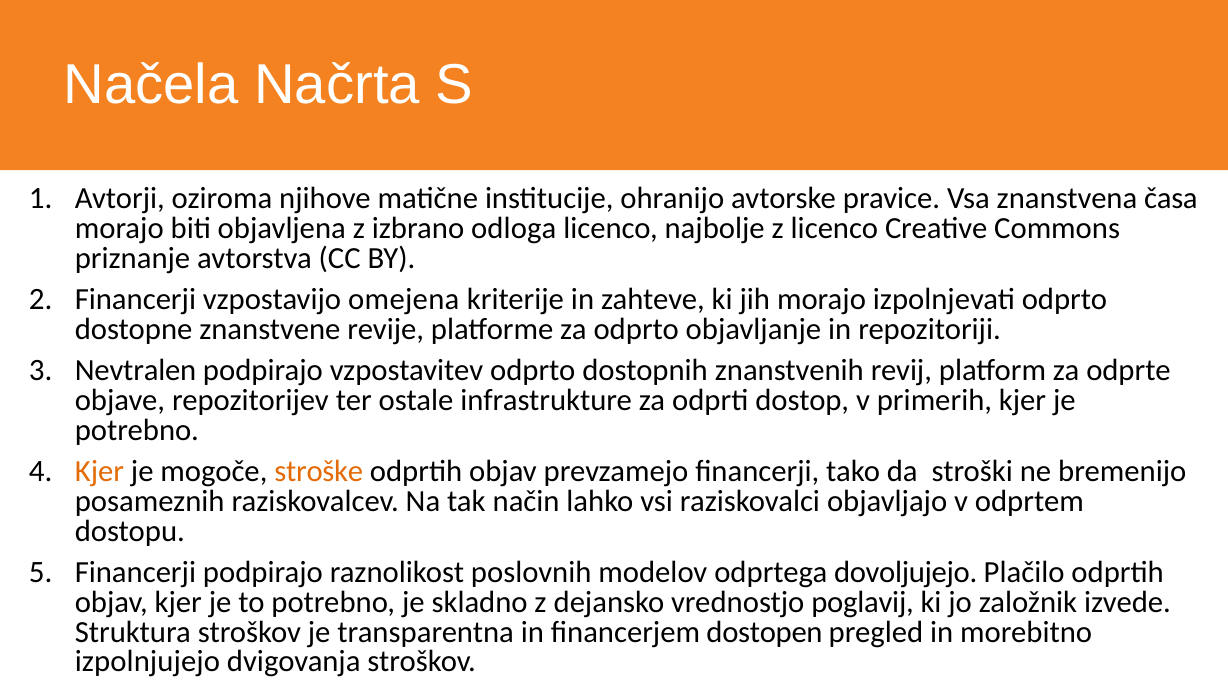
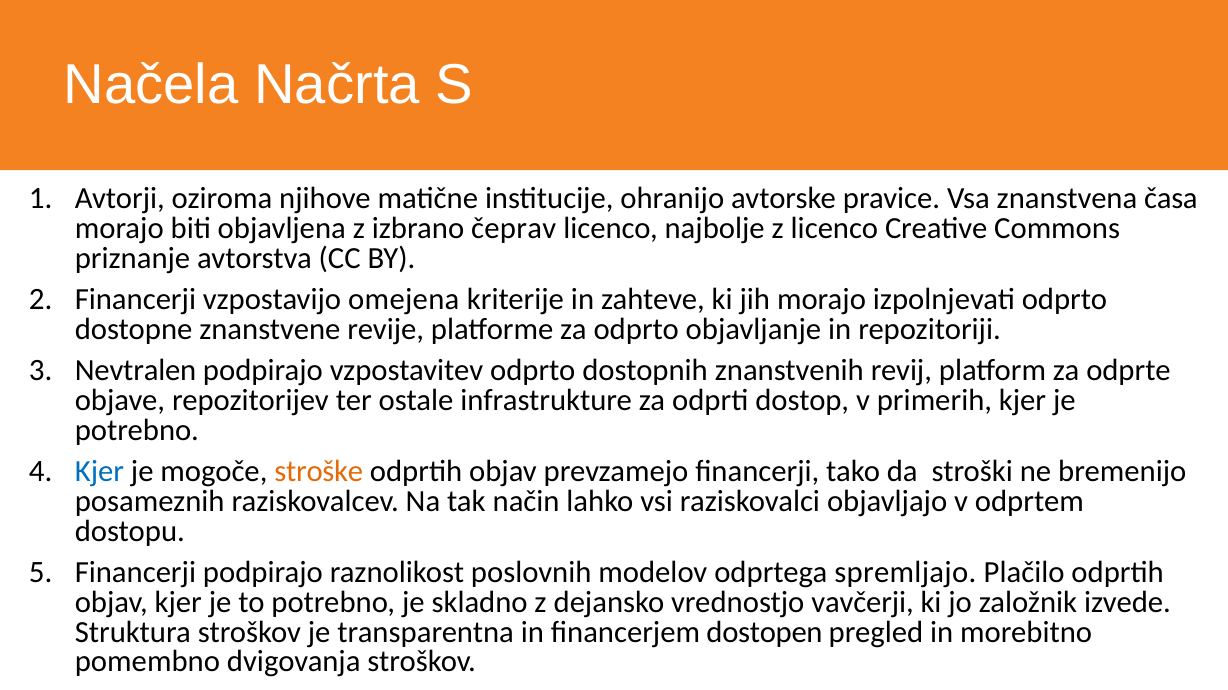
odloga: odloga -> čeprav (514, 229)
Kjer colour: orange -> blue (99, 472)
dovoljujejo: dovoljujejo -> spremljajo (905, 573)
poglavij: poglavij -> vavčerji (862, 603)
izpolnjujejo: izpolnjujejo -> pomembno (147, 662)
